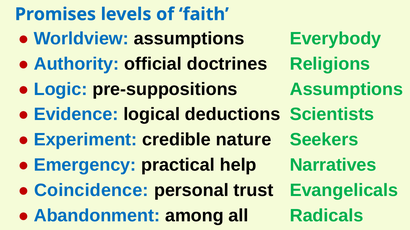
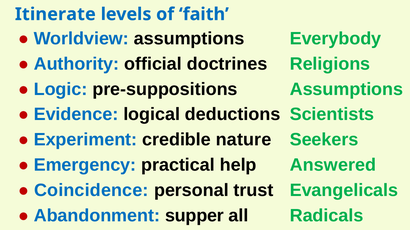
Promises: Promises -> Itinerate (55, 14)
Narratives: Narratives -> Answered (333, 166)
among: among -> supper (194, 216)
